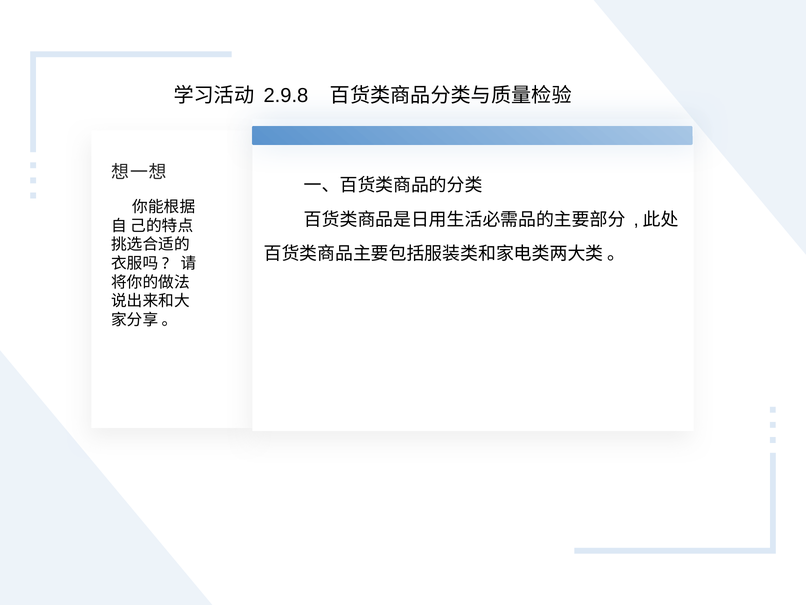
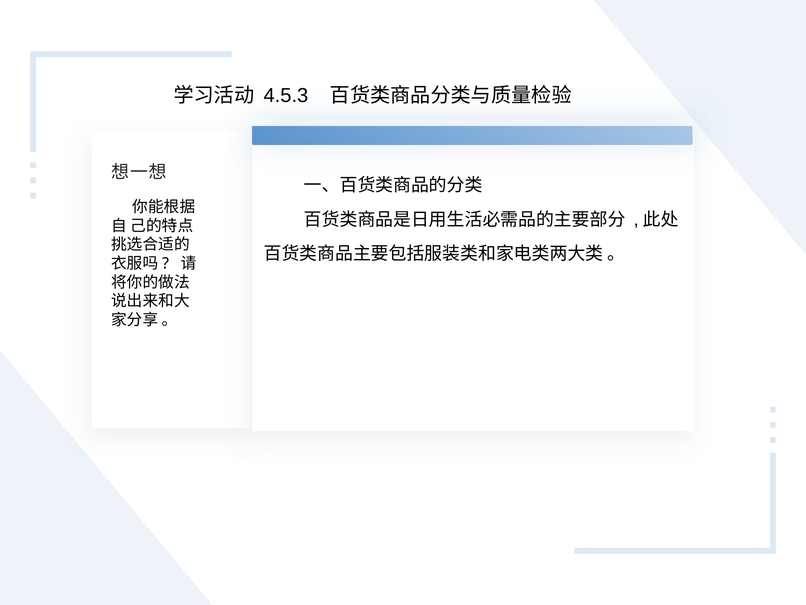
2.9.8: 2.9.8 -> 4.5.3 (286, 96)
